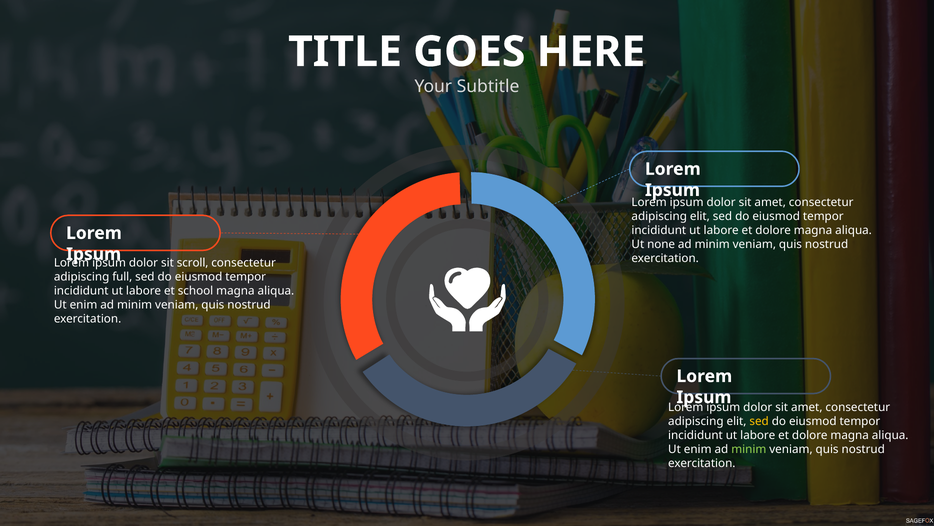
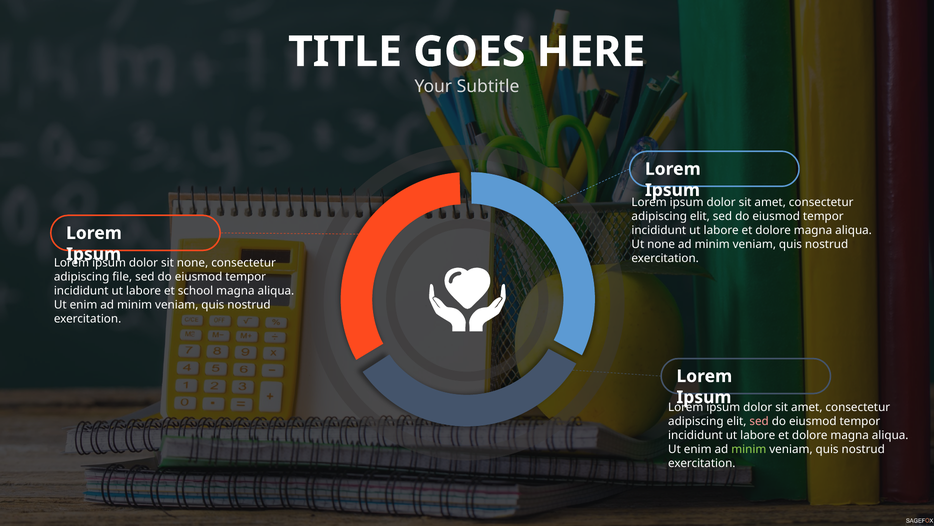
sit scroll: scroll -> none (193, 263)
full: full -> file (122, 277)
sed colour: yellow -> pink (759, 421)
